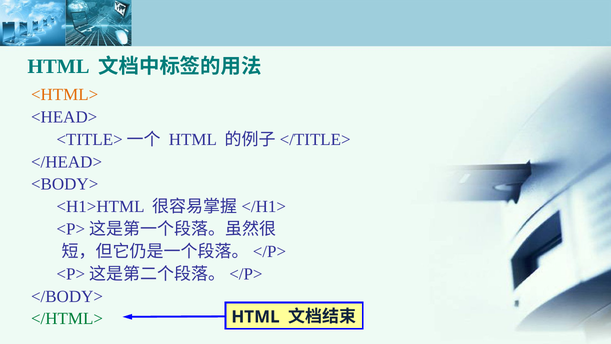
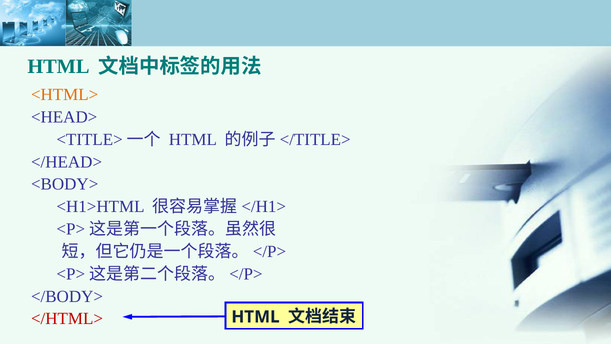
</HTML> colour: green -> red (67, 319)
